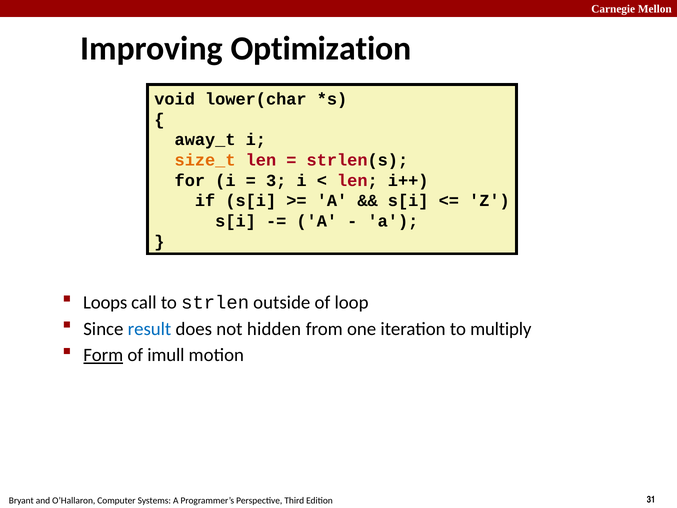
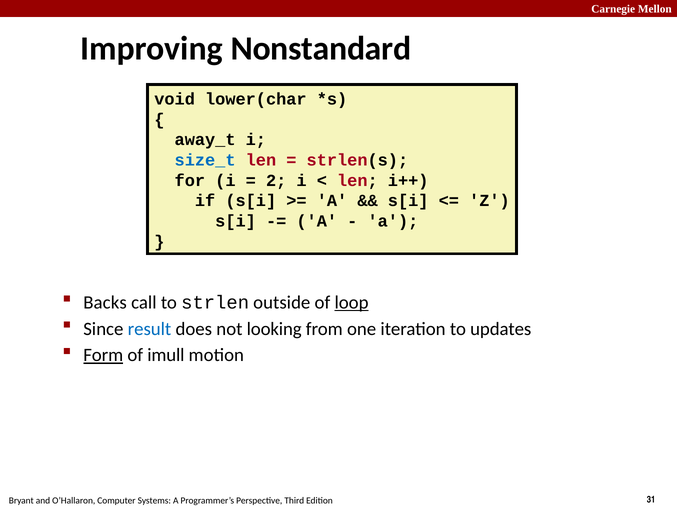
Optimization: Optimization -> Nonstandard (321, 48)
size_t colour: orange -> blue (205, 160)
3: 3 -> 2 (276, 180)
Loops: Loops -> Backs (105, 302)
loop underline: none -> present (352, 302)
hidden: hidden -> looking (274, 329)
multiply: multiply -> updates (501, 329)
